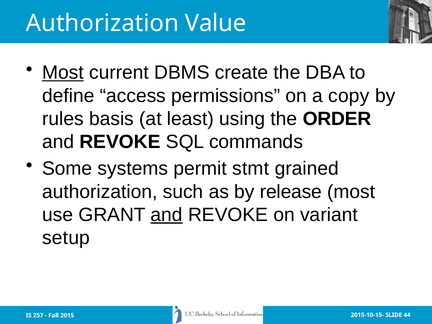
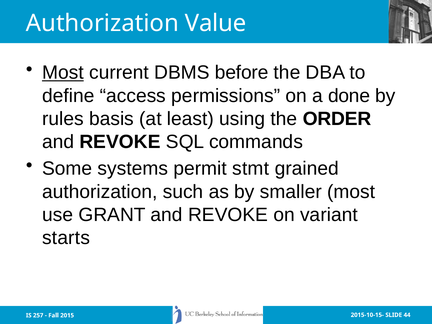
create: create -> before (242, 73)
copy: copy -> done (349, 96)
release: release -> smaller (291, 192)
and underline: present -> none (167, 215)
setup: setup -> starts (66, 238)
